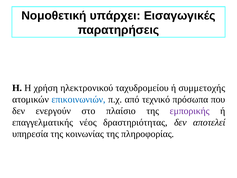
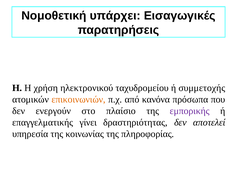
επικοινωνιών colour: blue -> orange (79, 99)
τεχνικό: τεχνικό -> κανόνα (156, 99)
νέος: νέος -> γίνει (88, 122)
